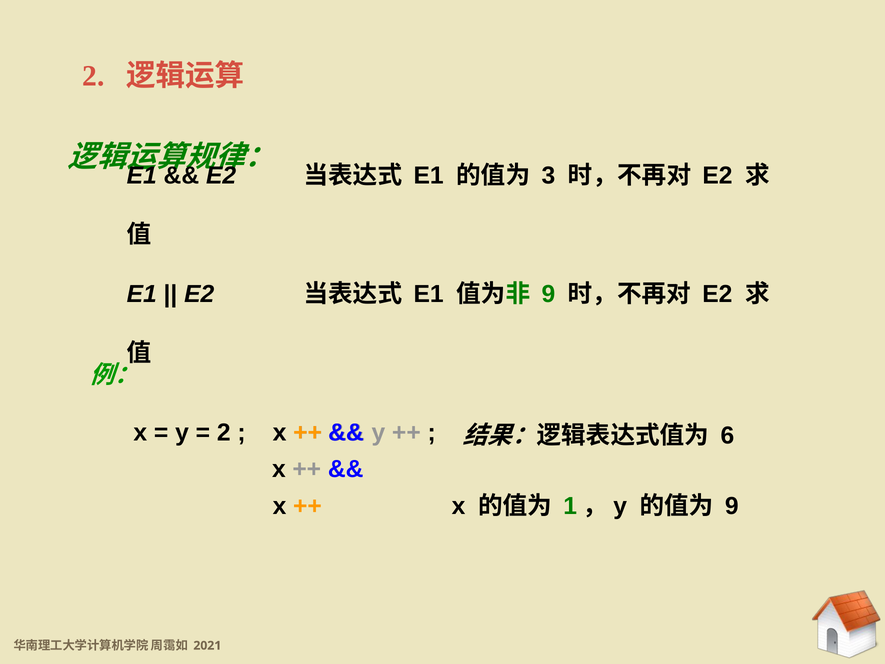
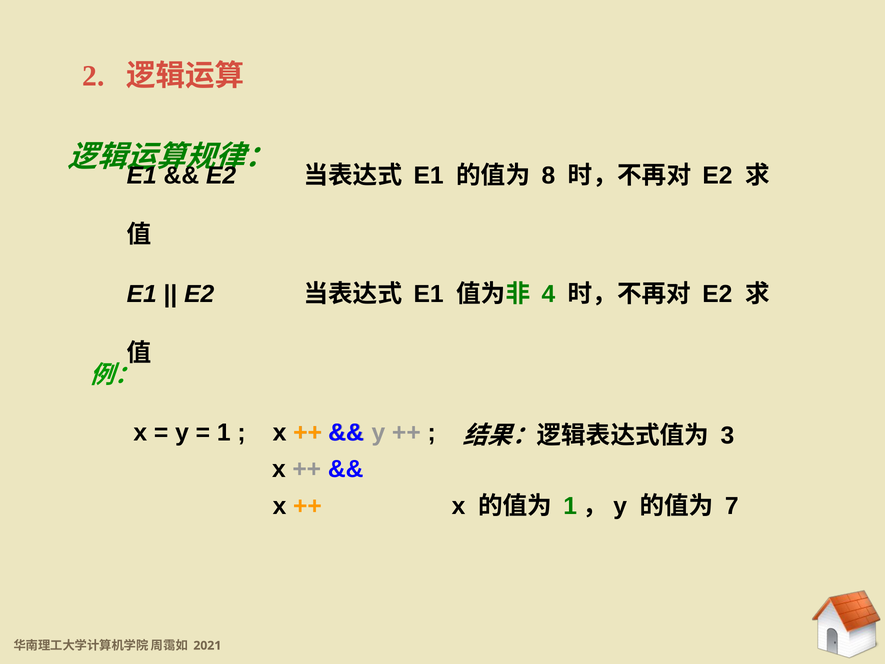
3: 3 -> 8 (548, 176)
9: 9 -> 4 (548, 294)
2: 2 -> 1 (224, 432)
6: 6 -> 3 (727, 435)
9: 9 -> 7 (732, 506)
